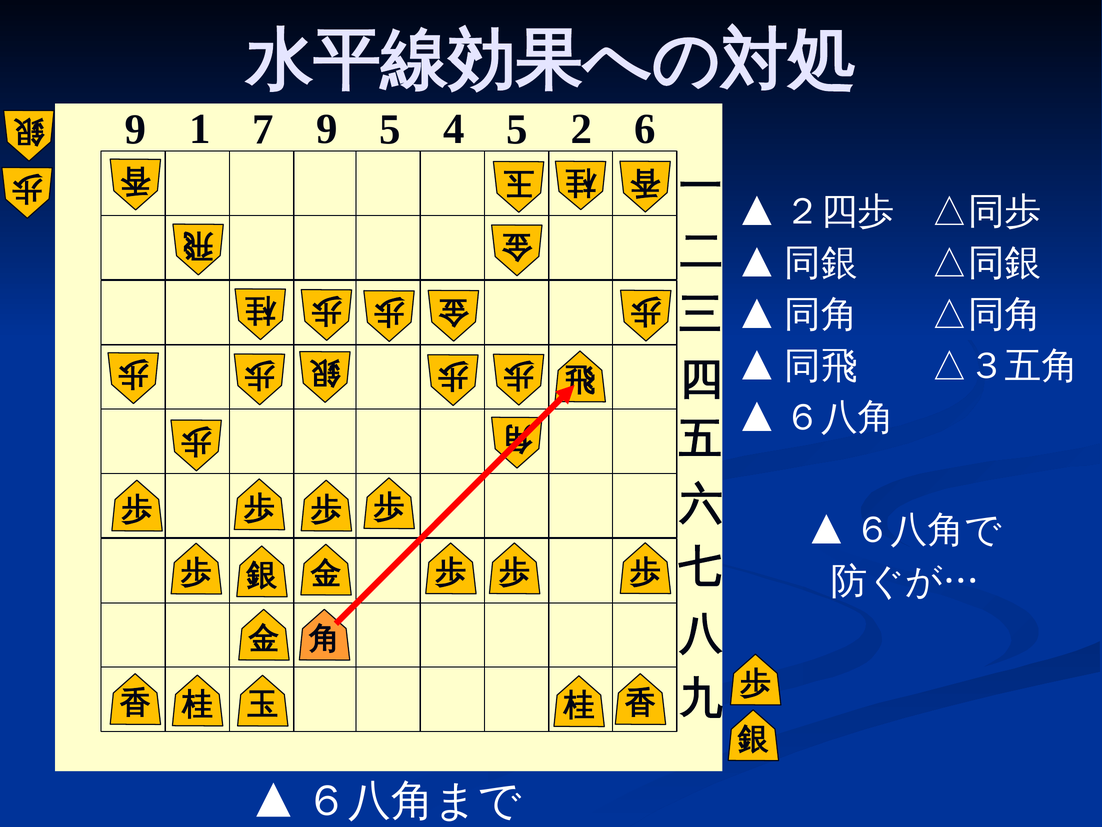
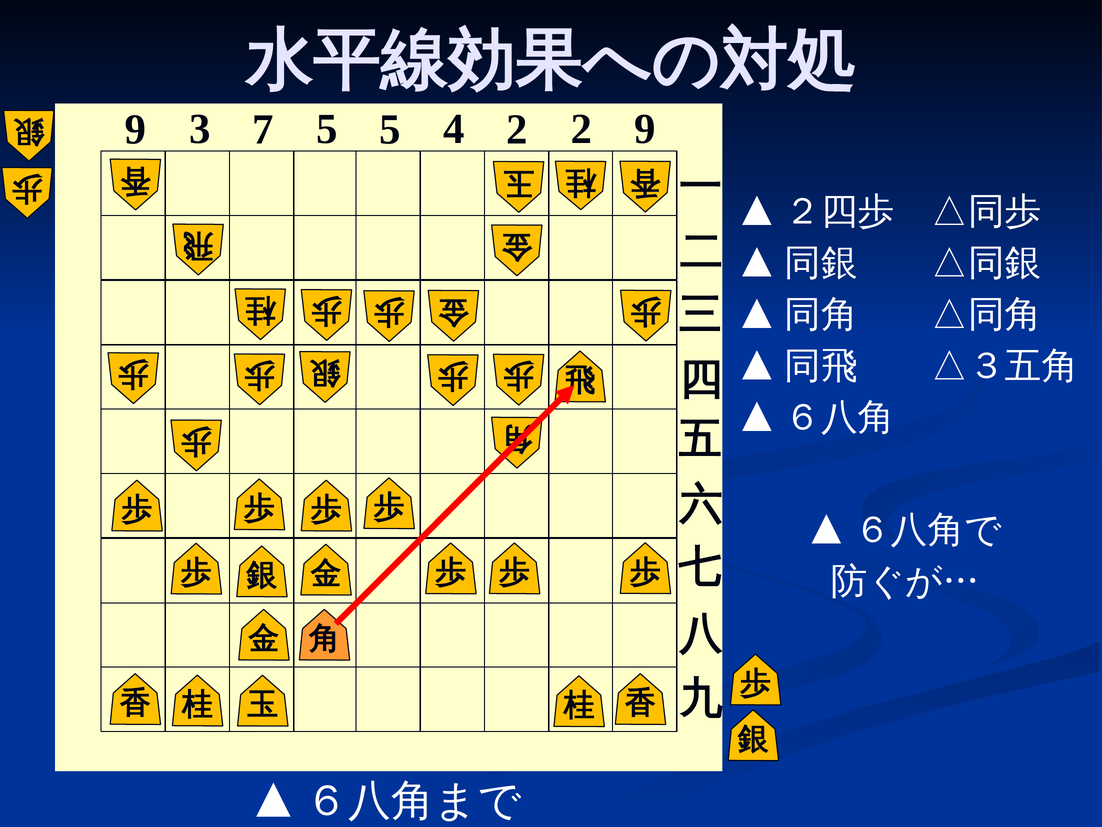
1: 1 -> 3 (200, 129)
7 9: 9 -> 5 (327, 129)
4 5: 5 -> 2 (517, 130)
2 6: 6 -> 9 (645, 129)
